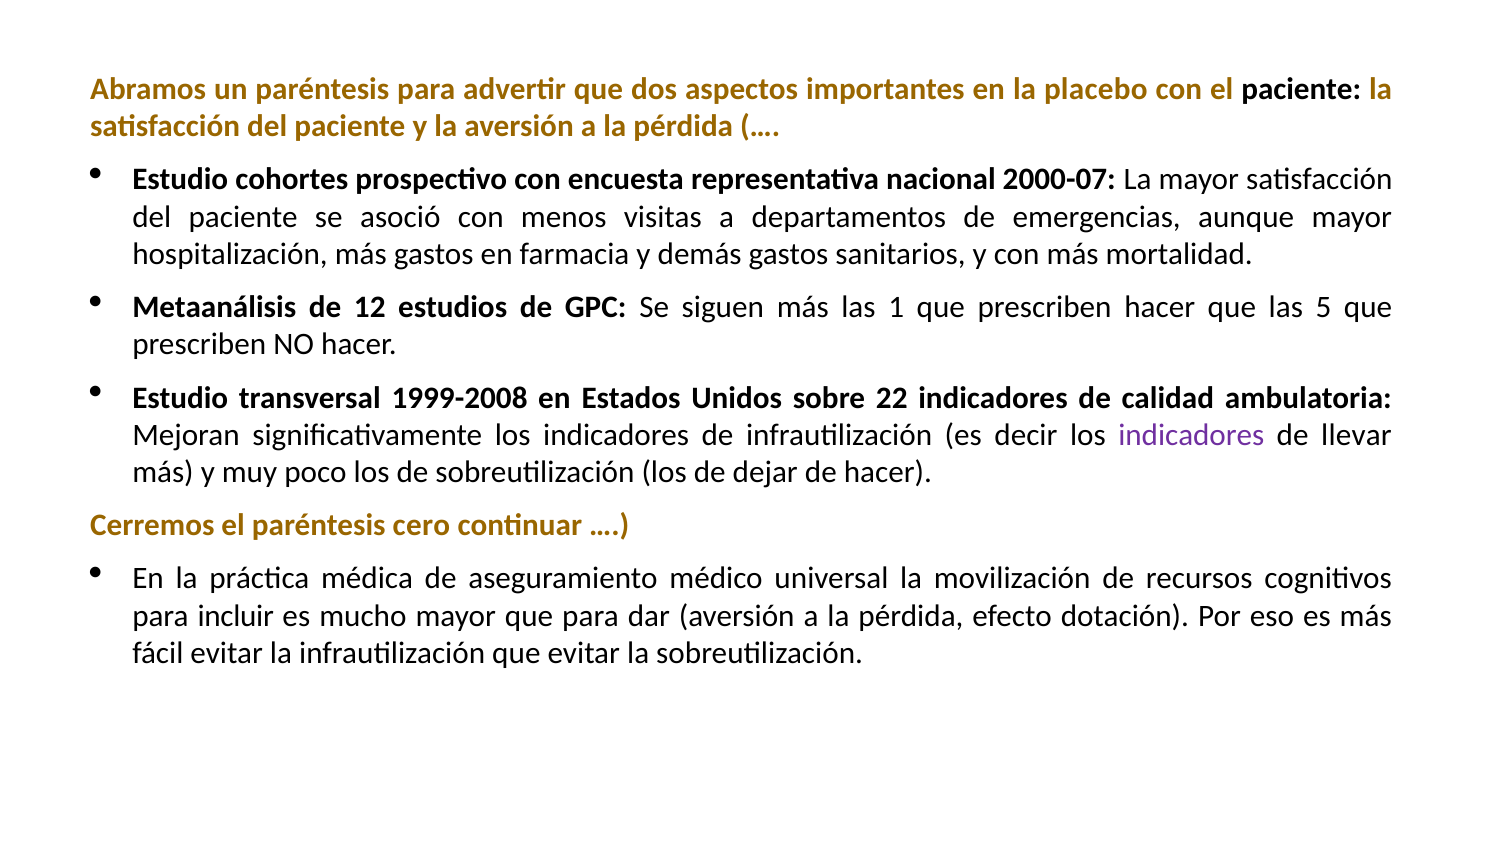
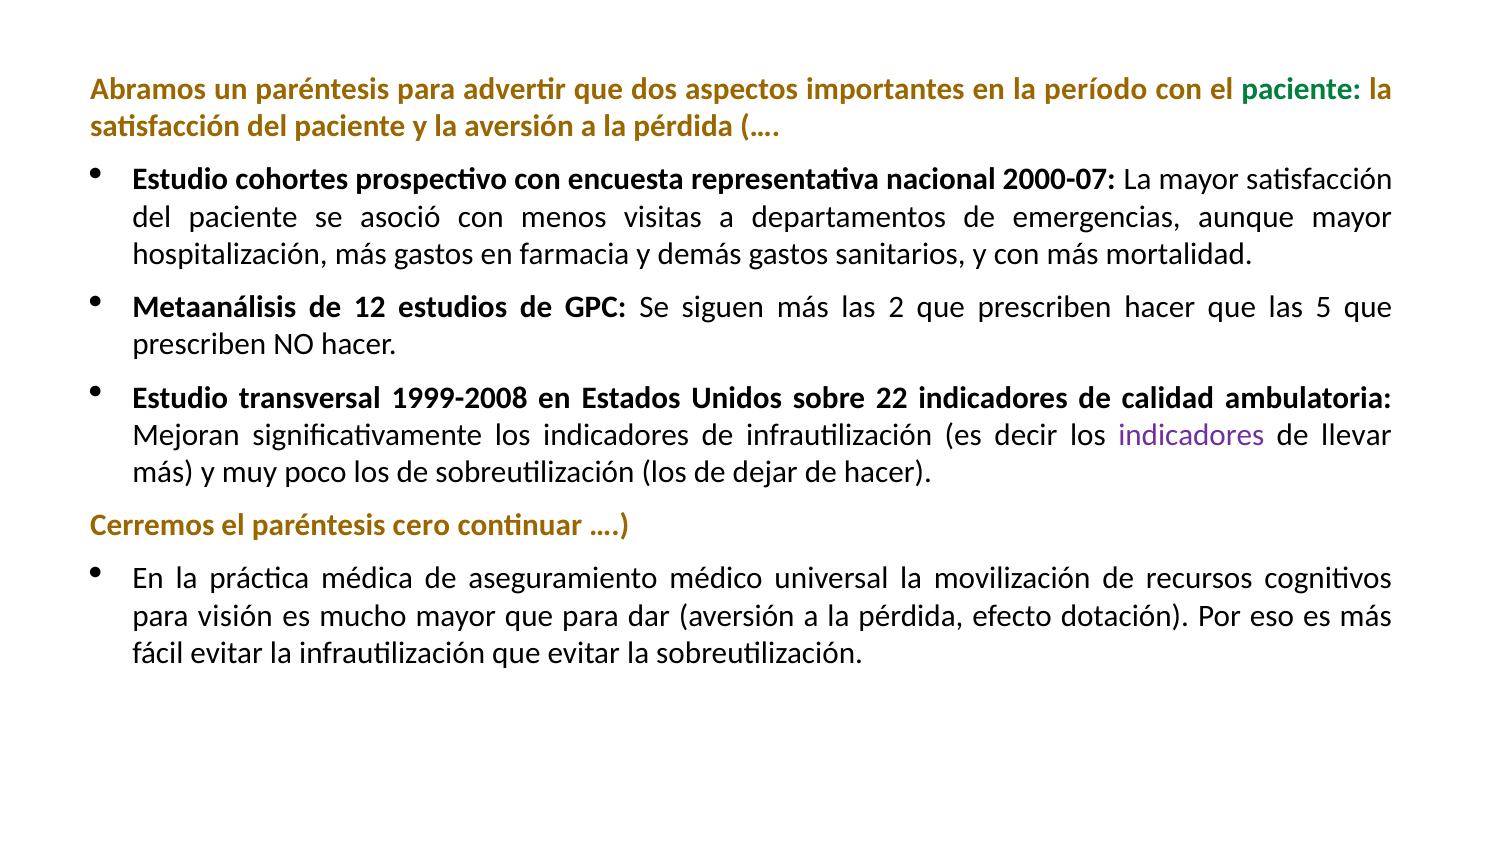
placebo: placebo -> período (1096, 89)
paciente colour: black -> green (1301, 89)
1: 1 -> 2 (896, 307)
incluir: incluir -> visión (235, 616)
